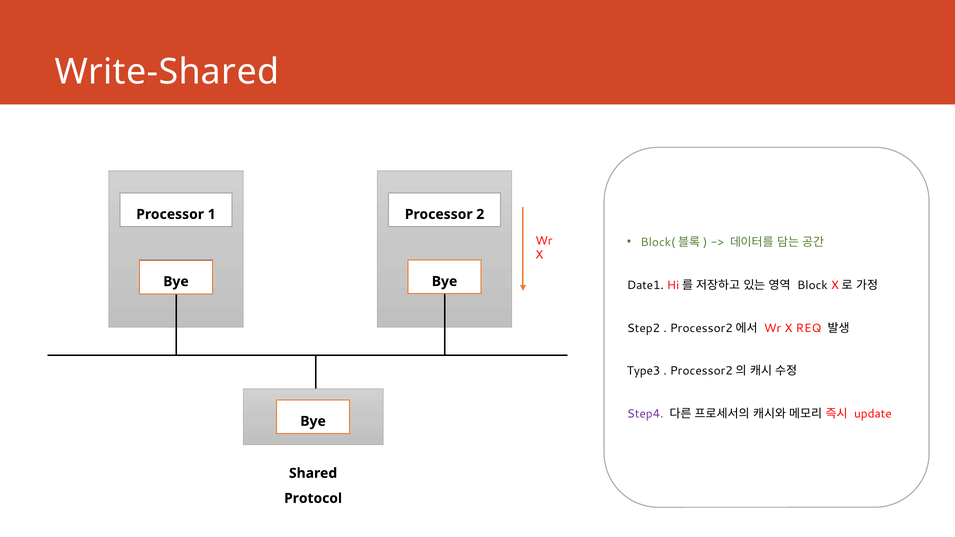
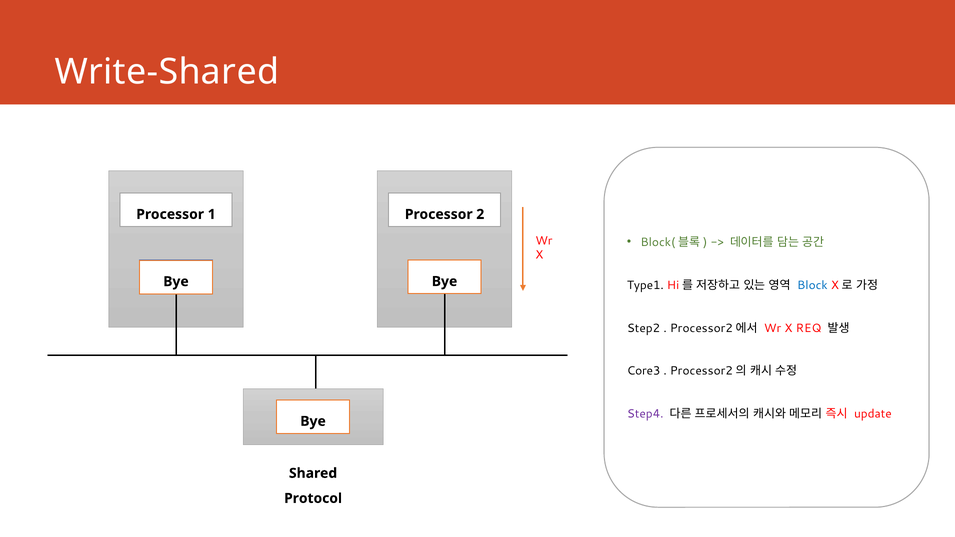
Date1: Date1 -> Type1 (645, 285)
Block colour: black -> blue (812, 285)
Type3: Type3 -> Core3 (644, 371)
